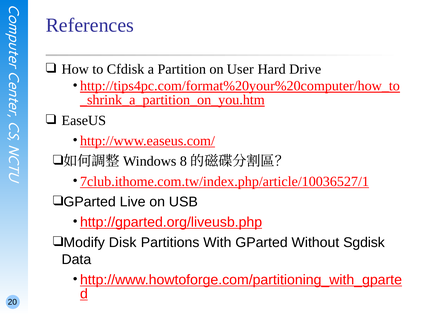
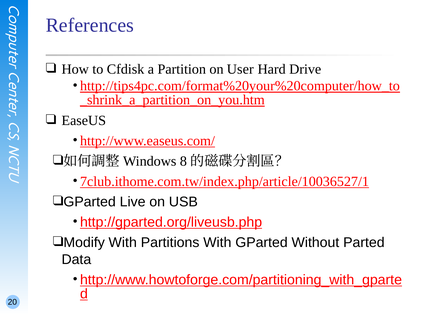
Disk: Disk -> With (123, 243)
Sgdisk: Sgdisk -> Parted (364, 243)
